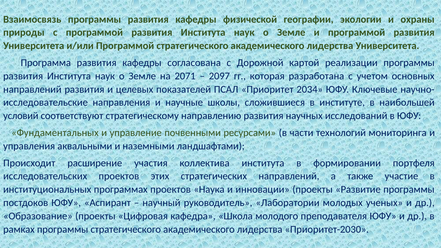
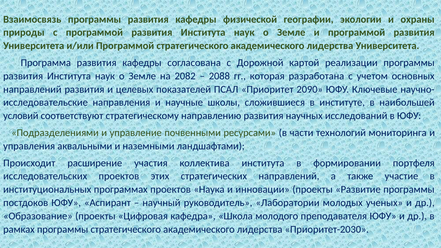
2071: 2071 -> 2082 (185, 76)
2097: 2097 -> 2088 (219, 76)
2034: 2034 -> 2090 (310, 89)
Фундаментальных: Фундаментальных -> Подразделениями (55, 133)
